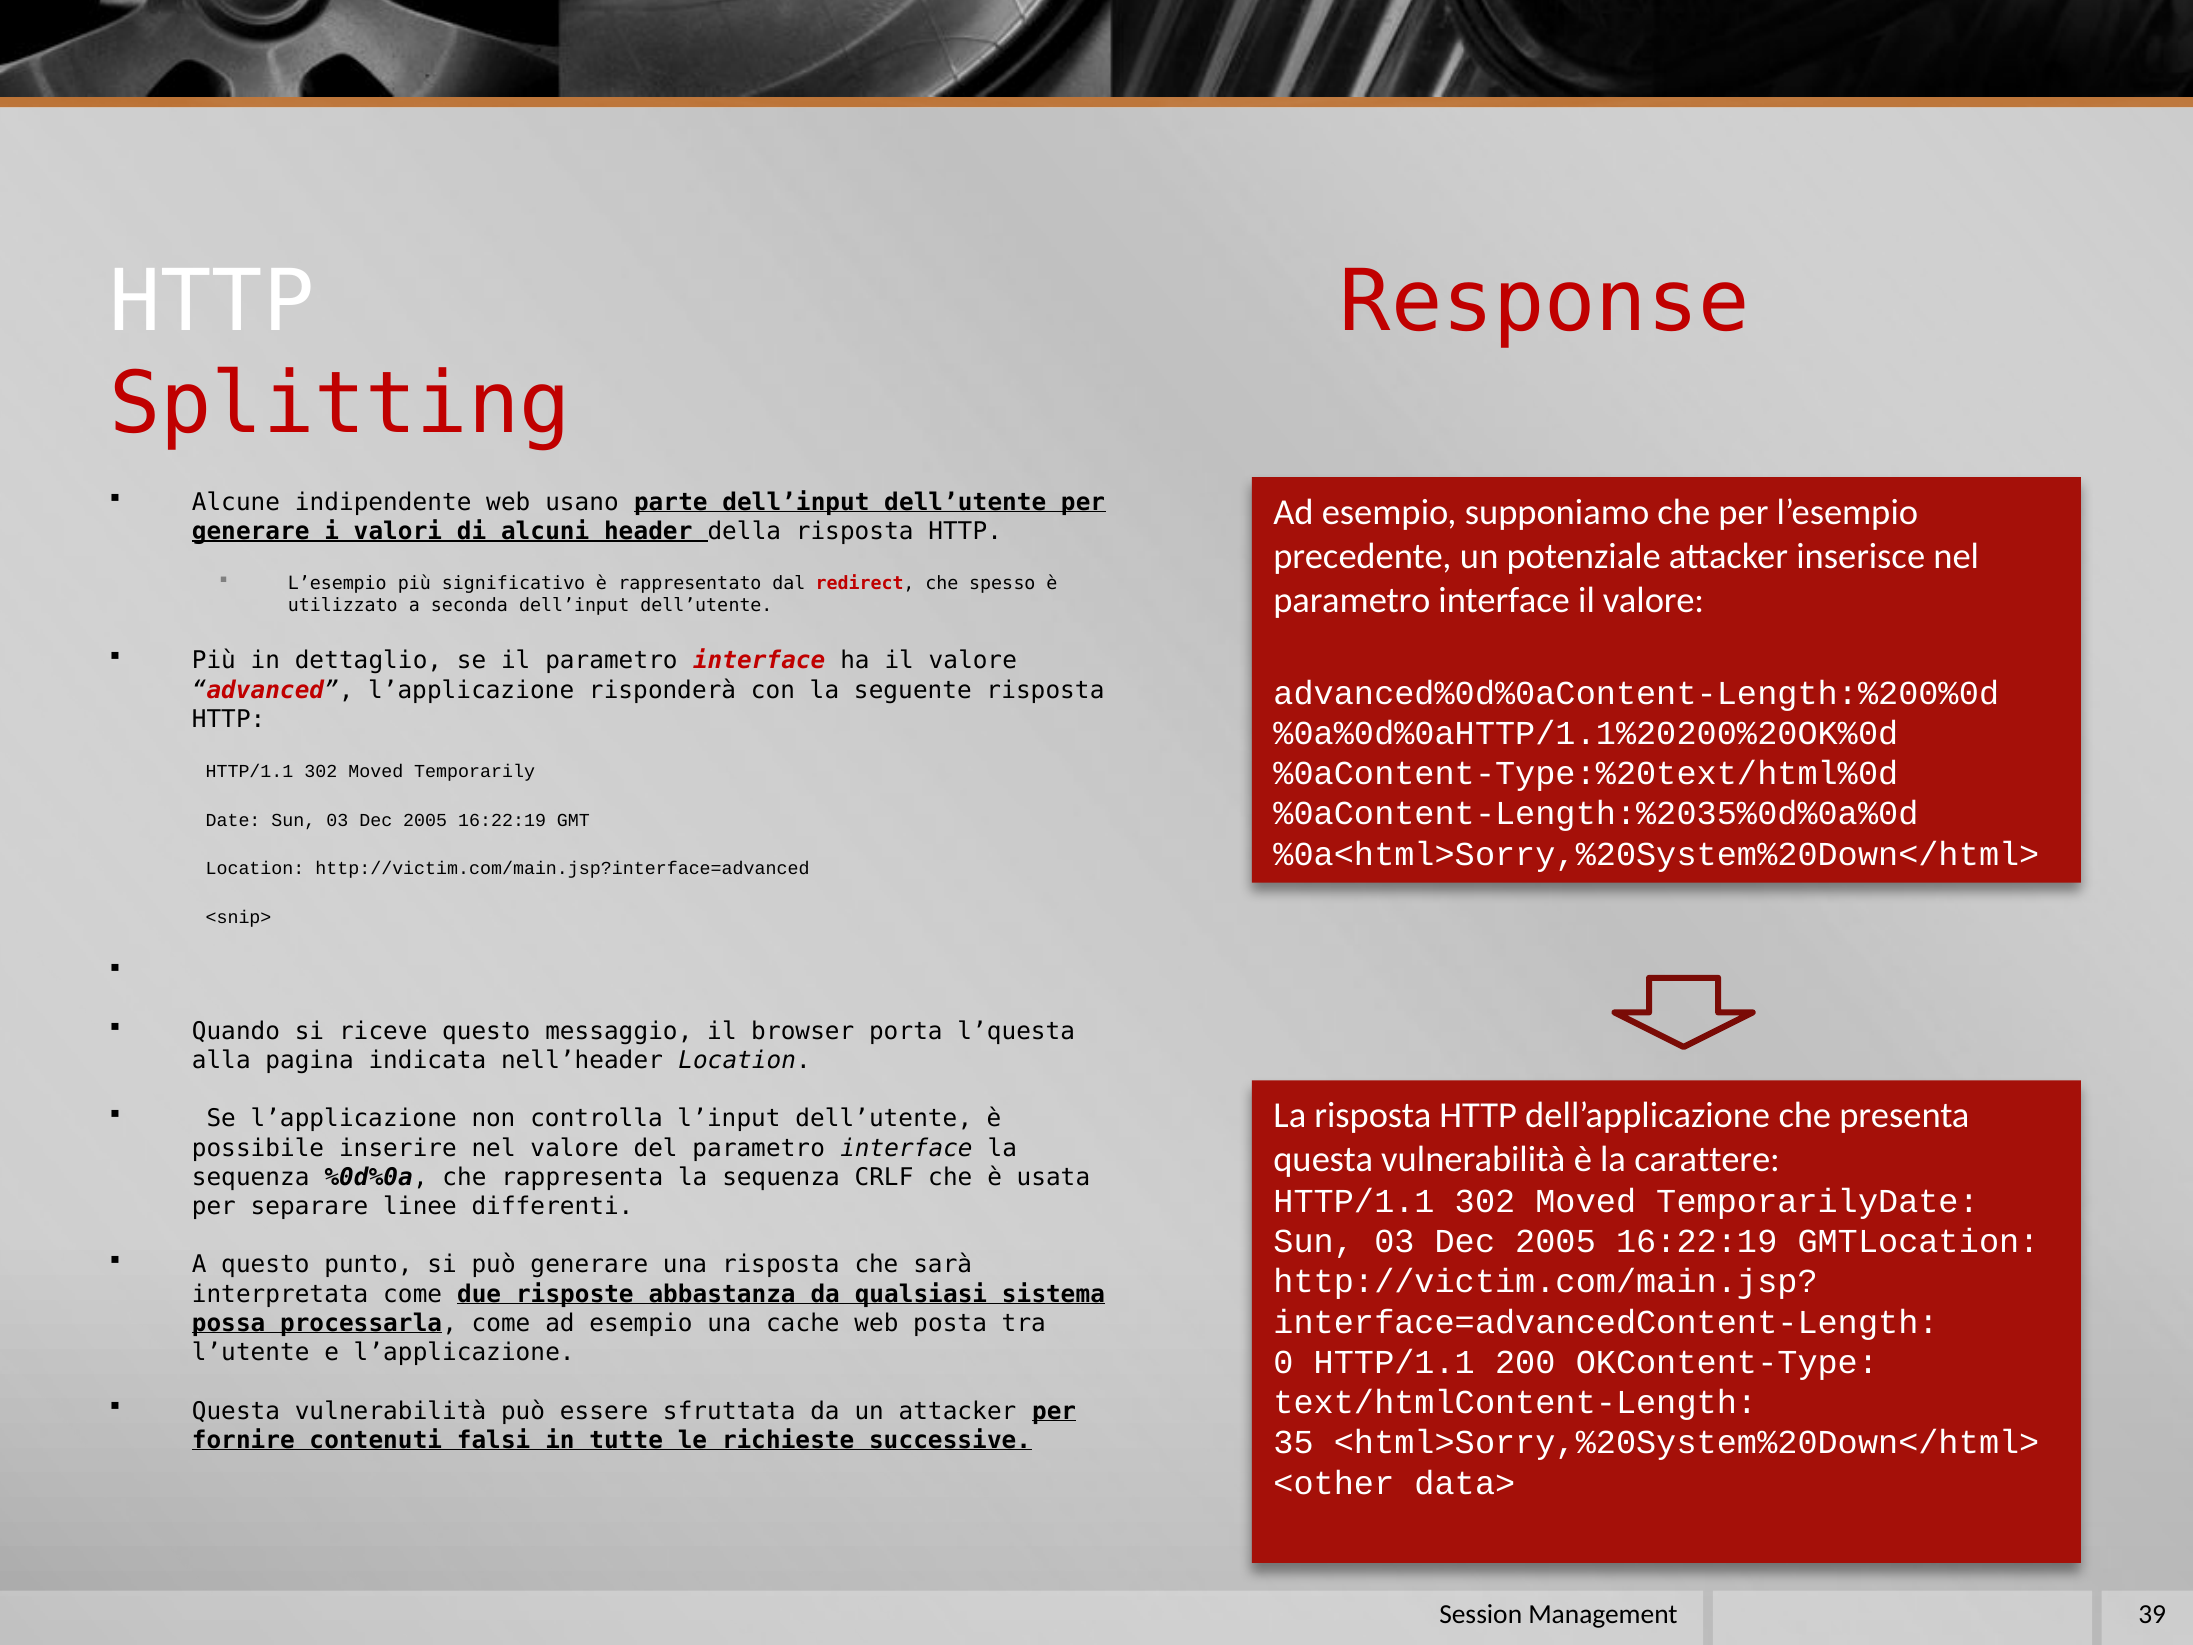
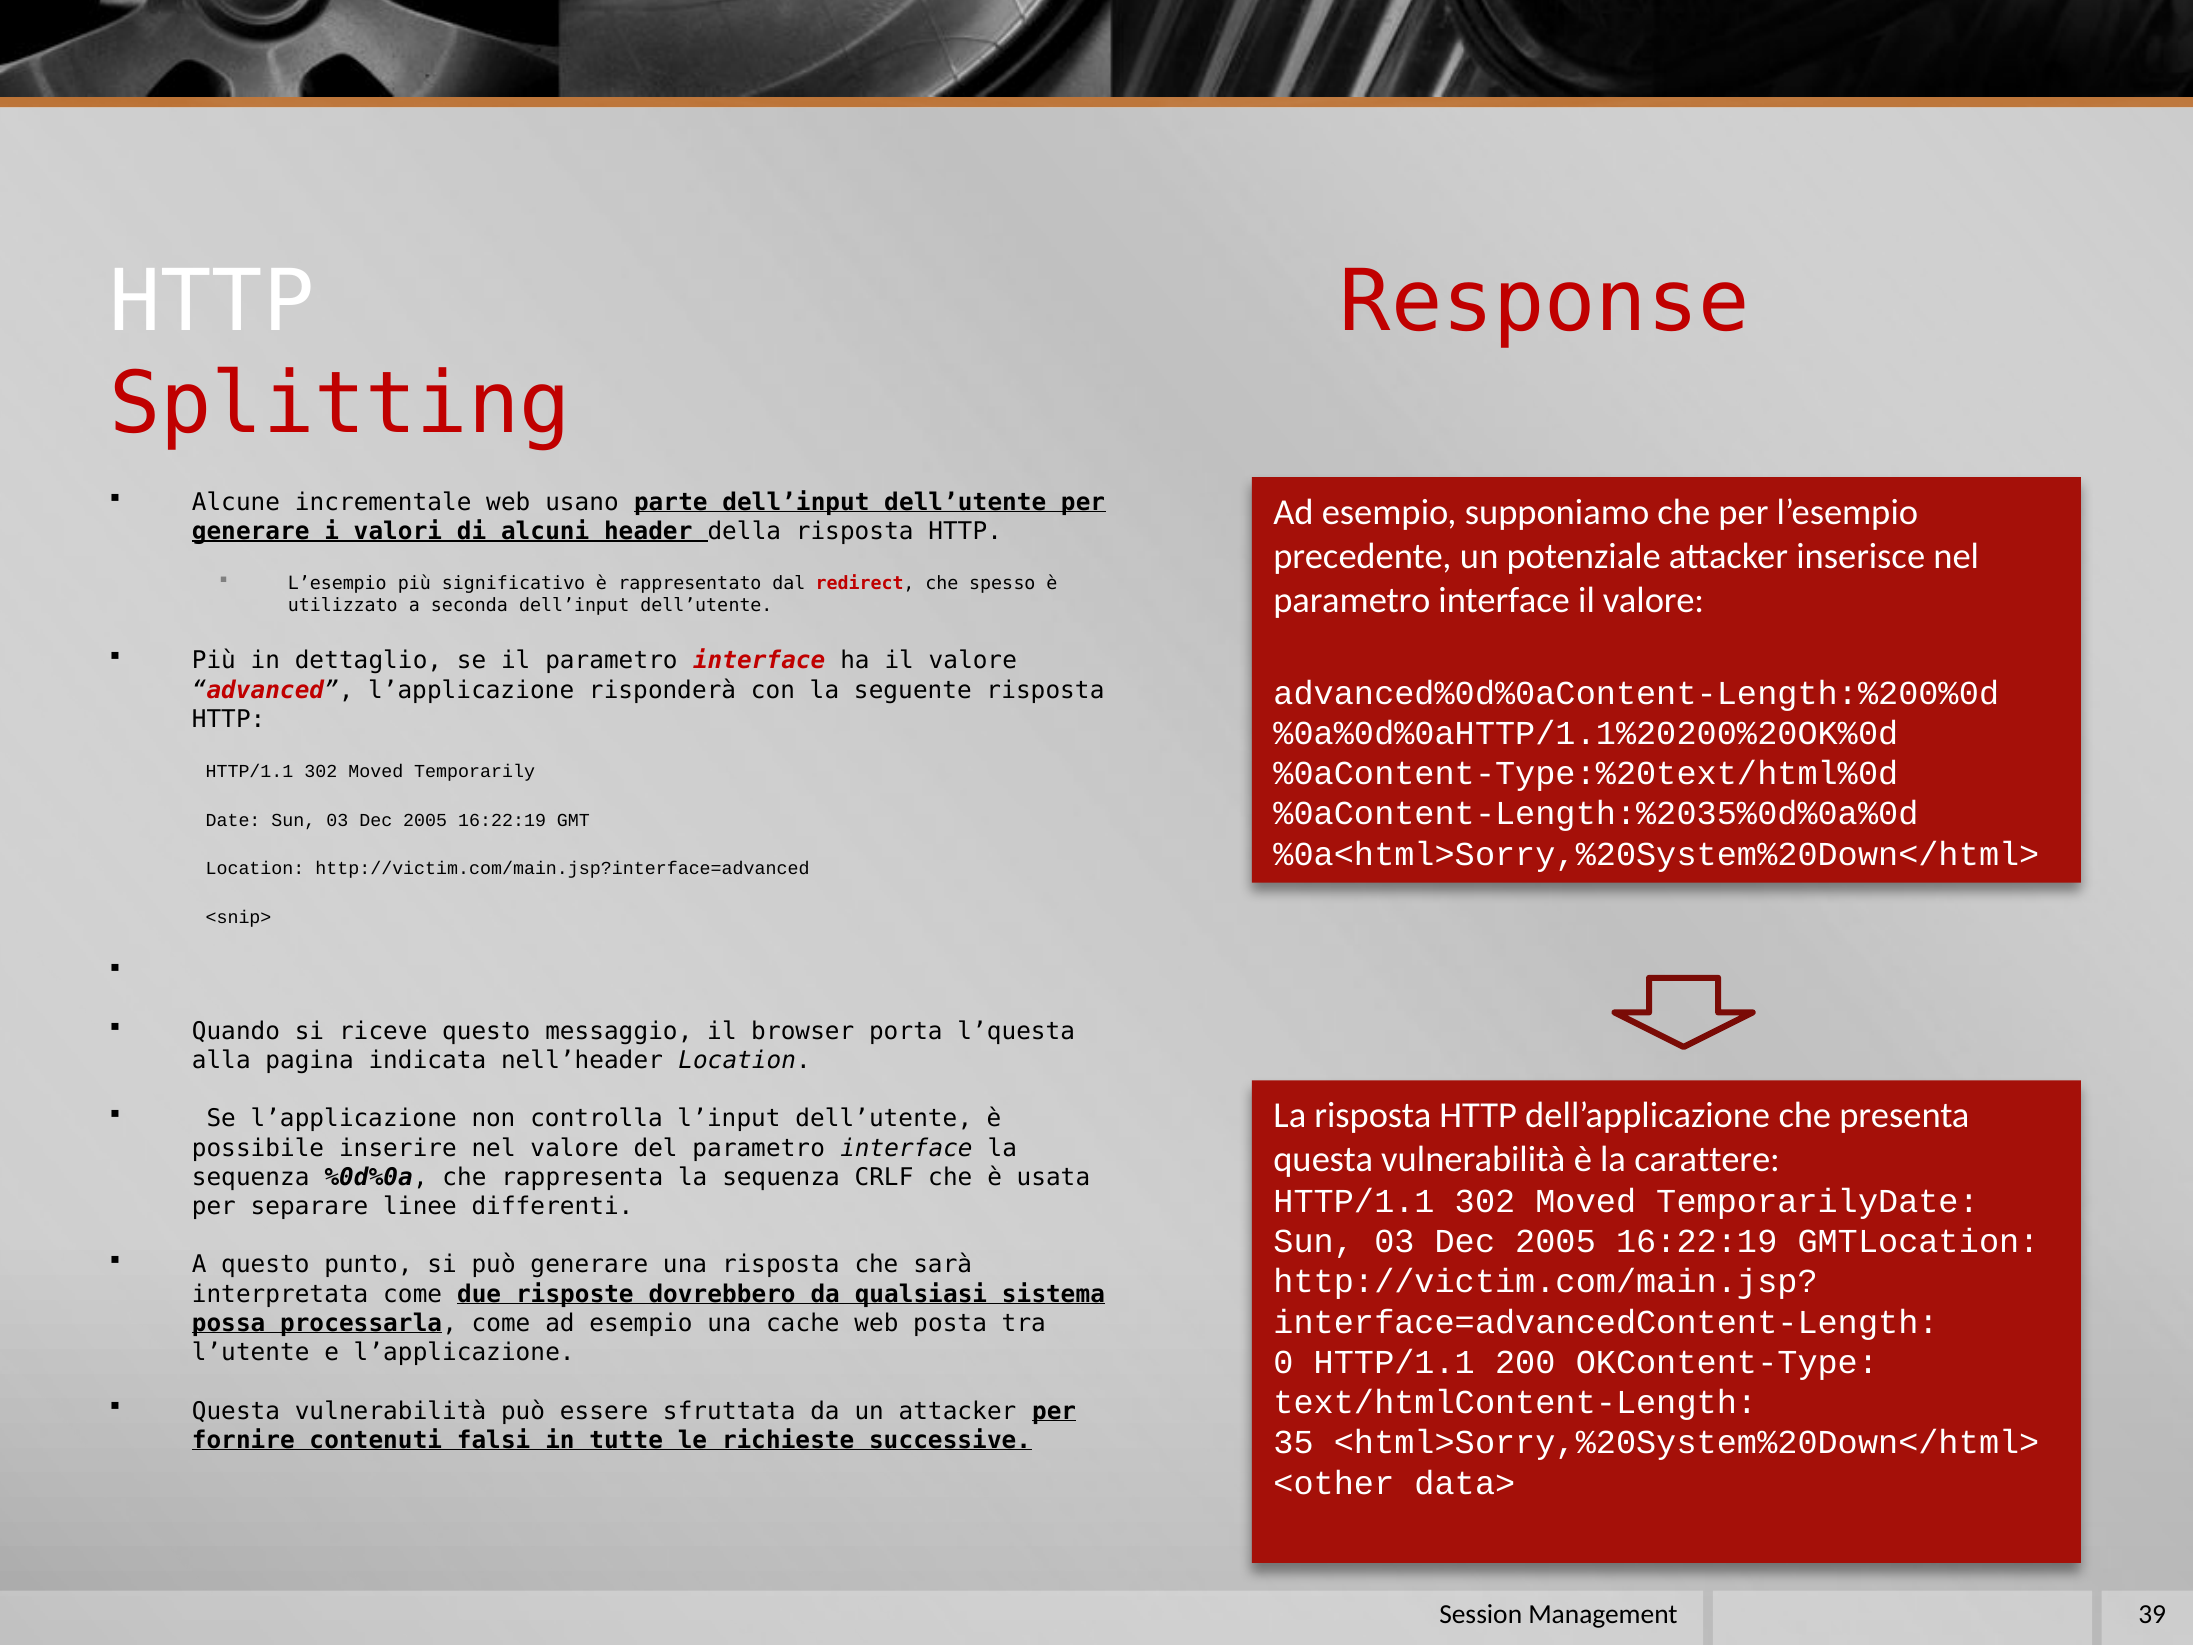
indipendente: indipendente -> incrementale (383, 502)
abbastanza: abbastanza -> dovrebbero (722, 1294)
